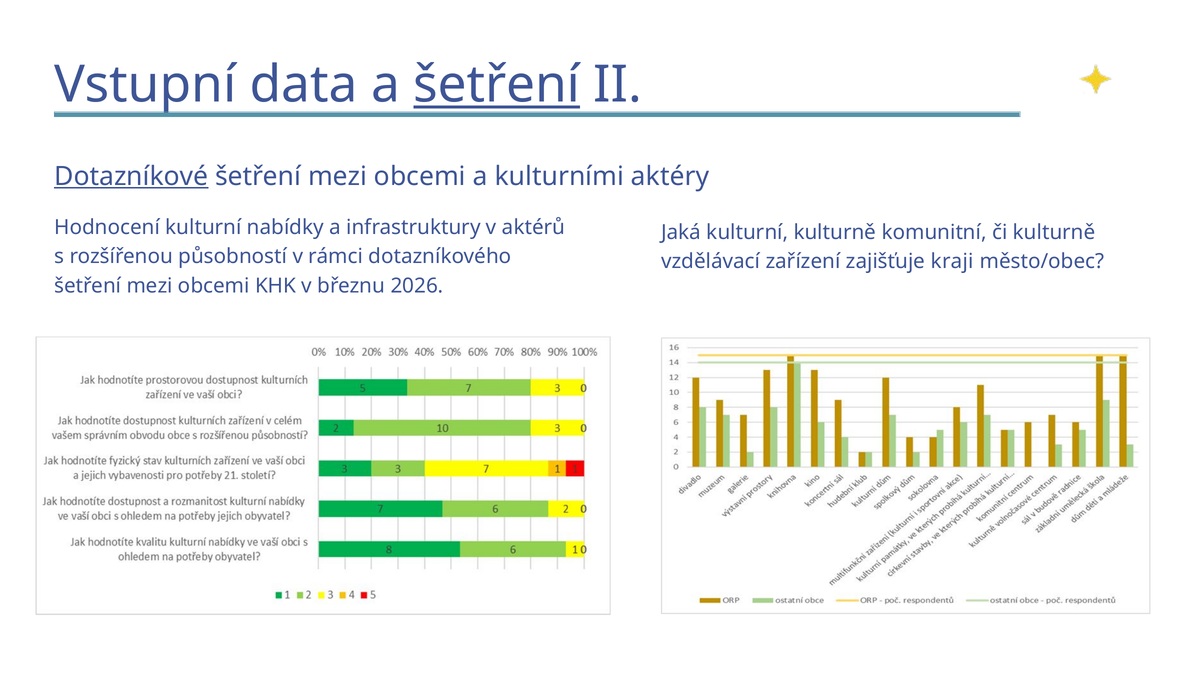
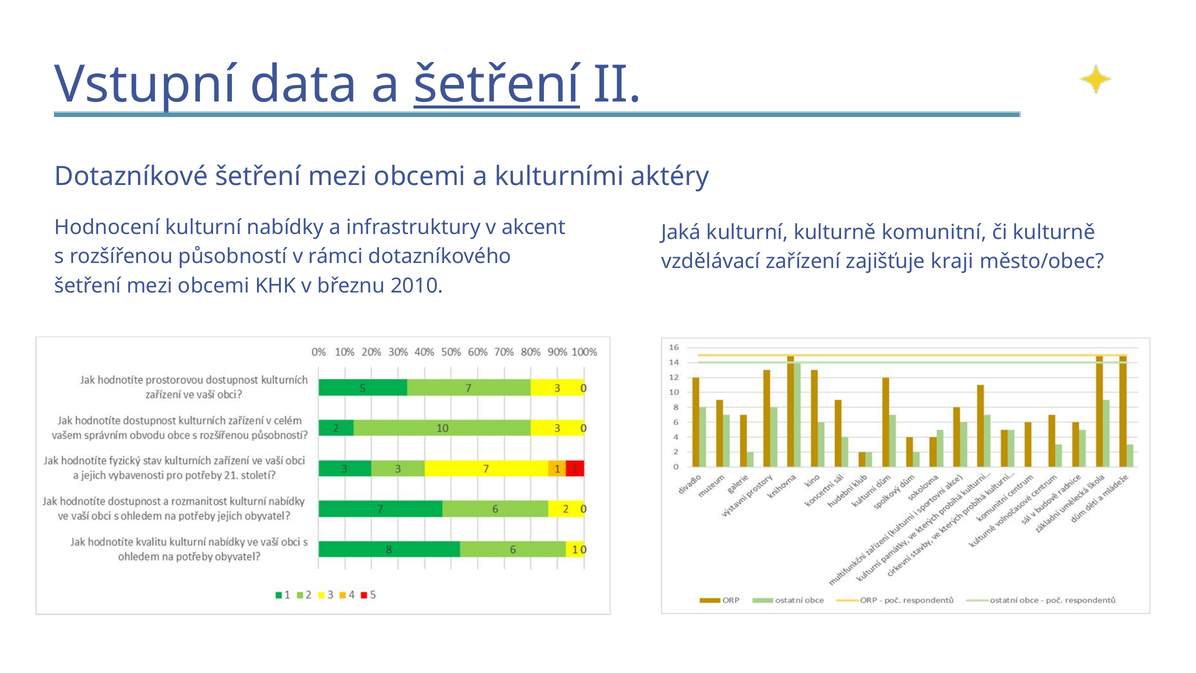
Dotazníkové underline: present -> none (131, 176)
aktérů: aktérů -> akcent (534, 227)
2026: 2026 -> 2010 (417, 286)
